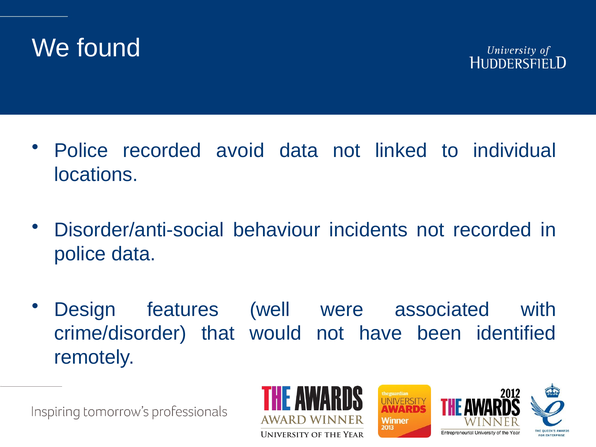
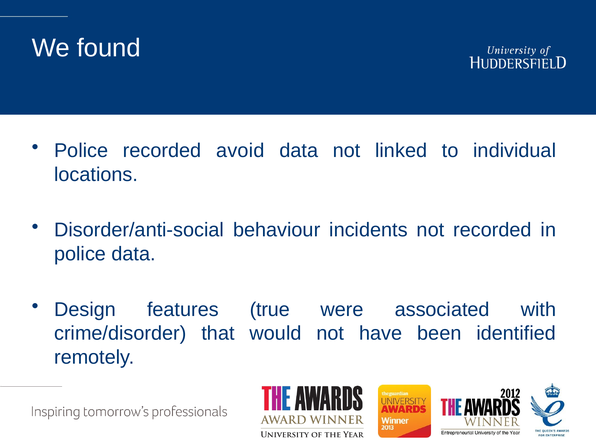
well: well -> true (270, 310)
